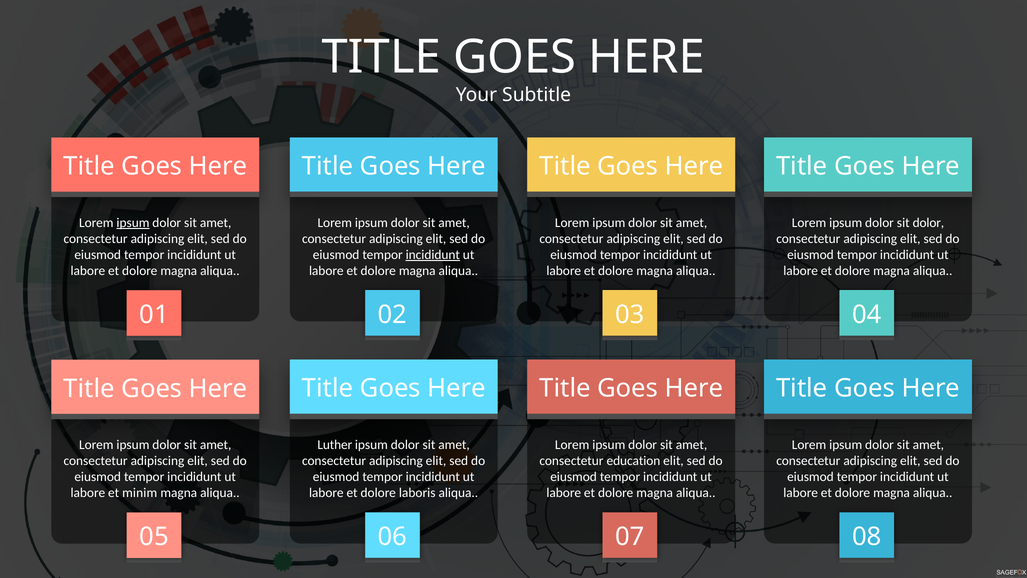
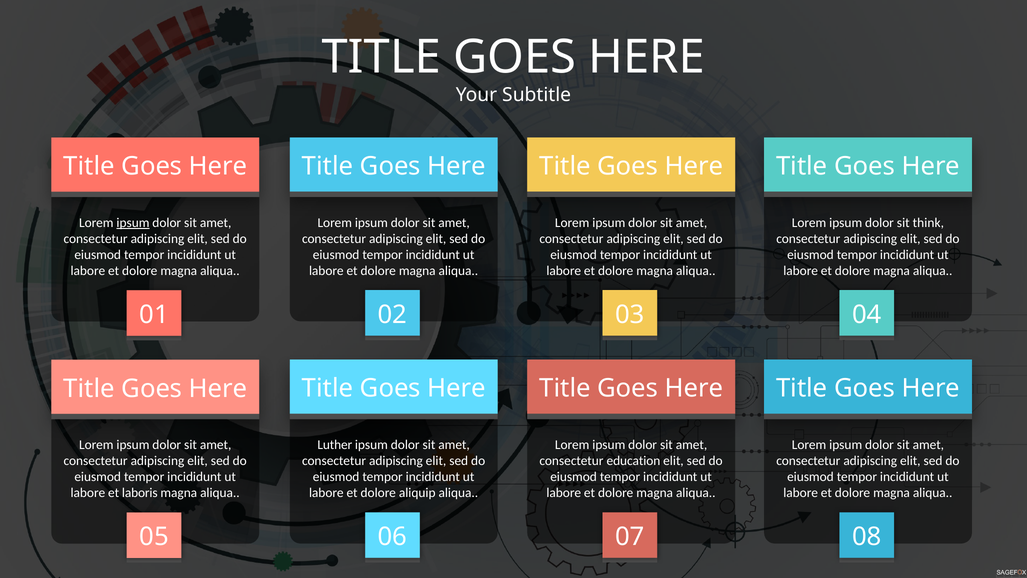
sit dolor: dolor -> think (928, 222)
incididunt underline: present -> none (433, 255)
laboris: laboris -> aliquip (417, 493)
minim: minim -> laboris (140, 493)
